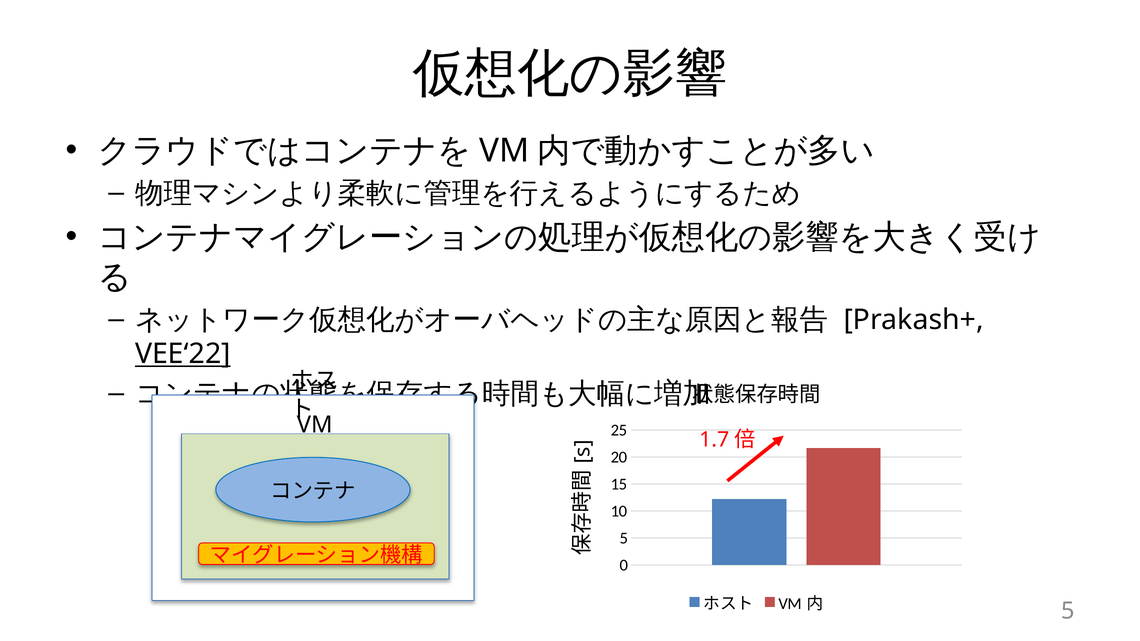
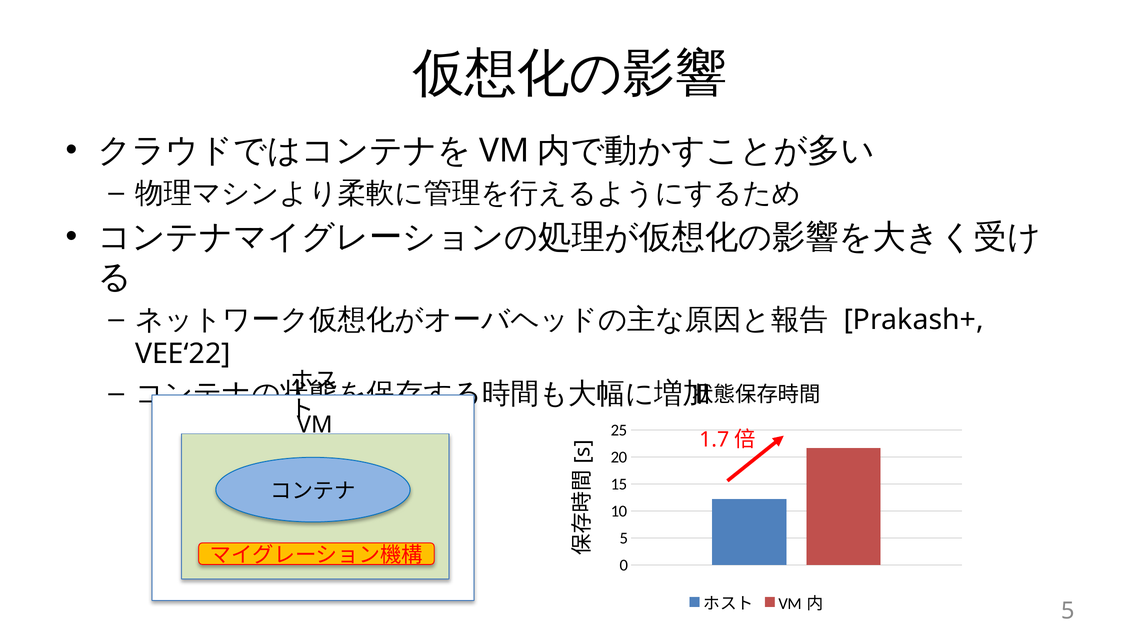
VEE‘22 underline: present -> none (183, 354)
